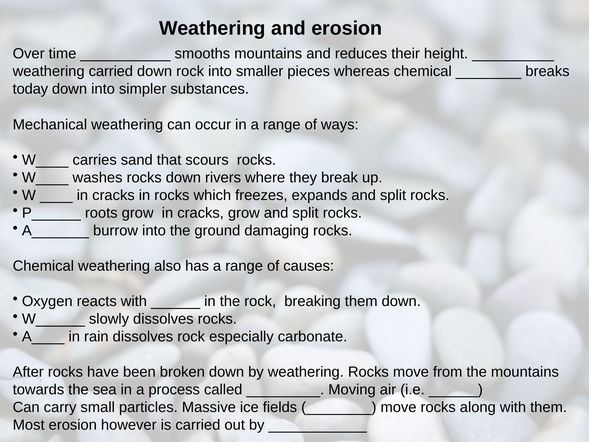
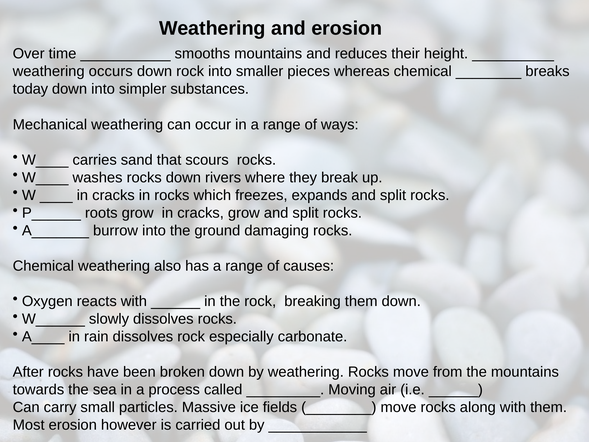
weathering carried: carried -> occurs (111, 71)
